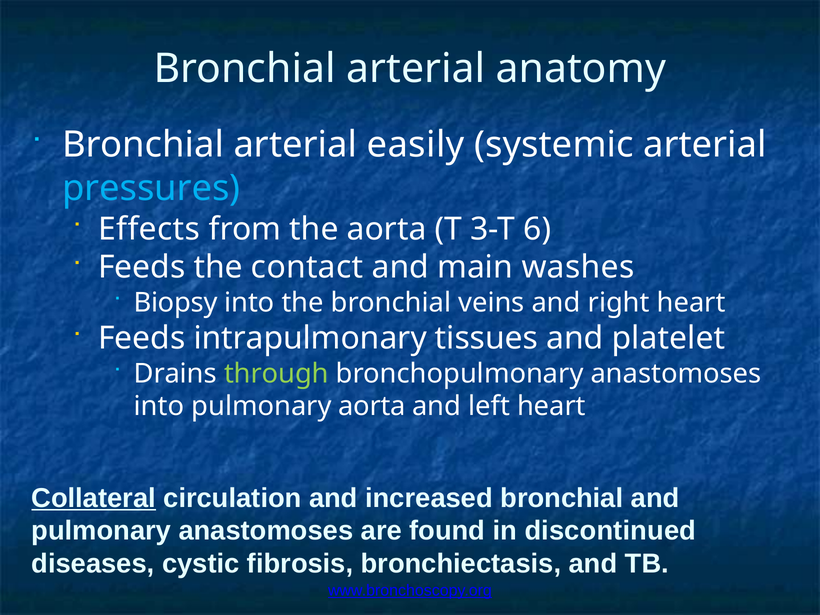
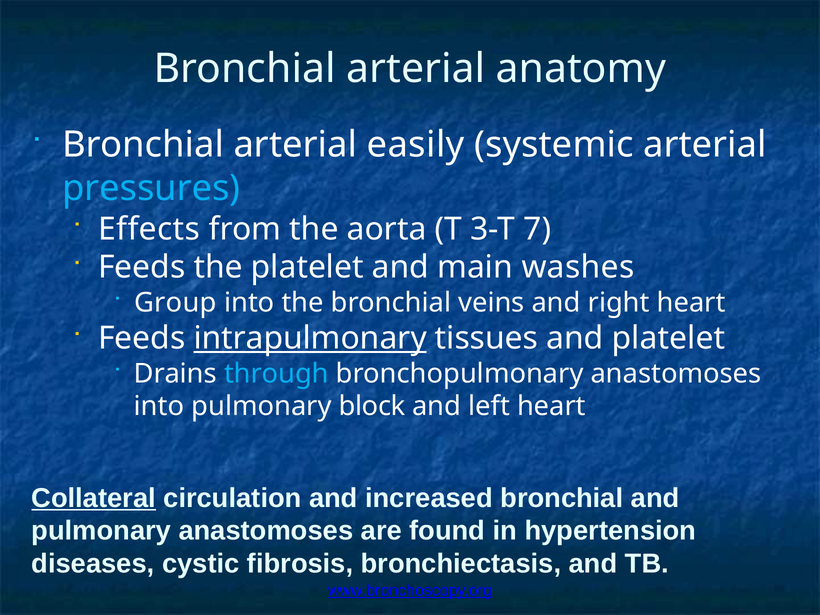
6: 6 -> 7 (537, 229)
the contact: contact -> platelet (307, 267)
Biopsy: Biopsy -> Group (175, 303)
intrapulmonary underline: none -> present (310, 338)
through colour: light green -> light blue (276, 374)
pulmonary aorta: aorta -> block (372, 406)
discontinued: discontinued -> hypertension (610, 531)
